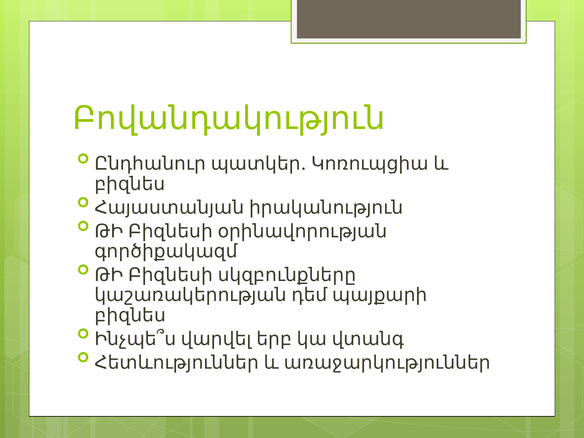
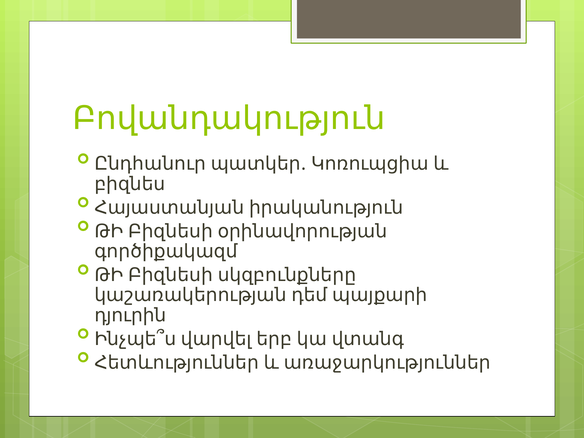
բիզնես: բիզնես -> դյուրին (130, 315)
